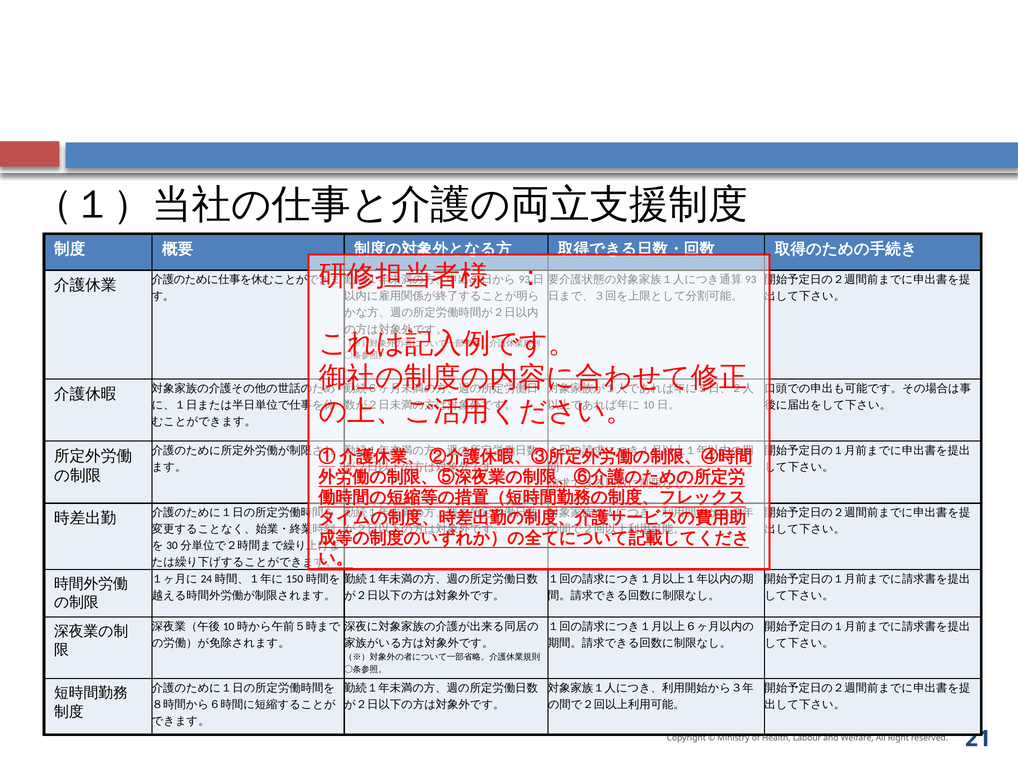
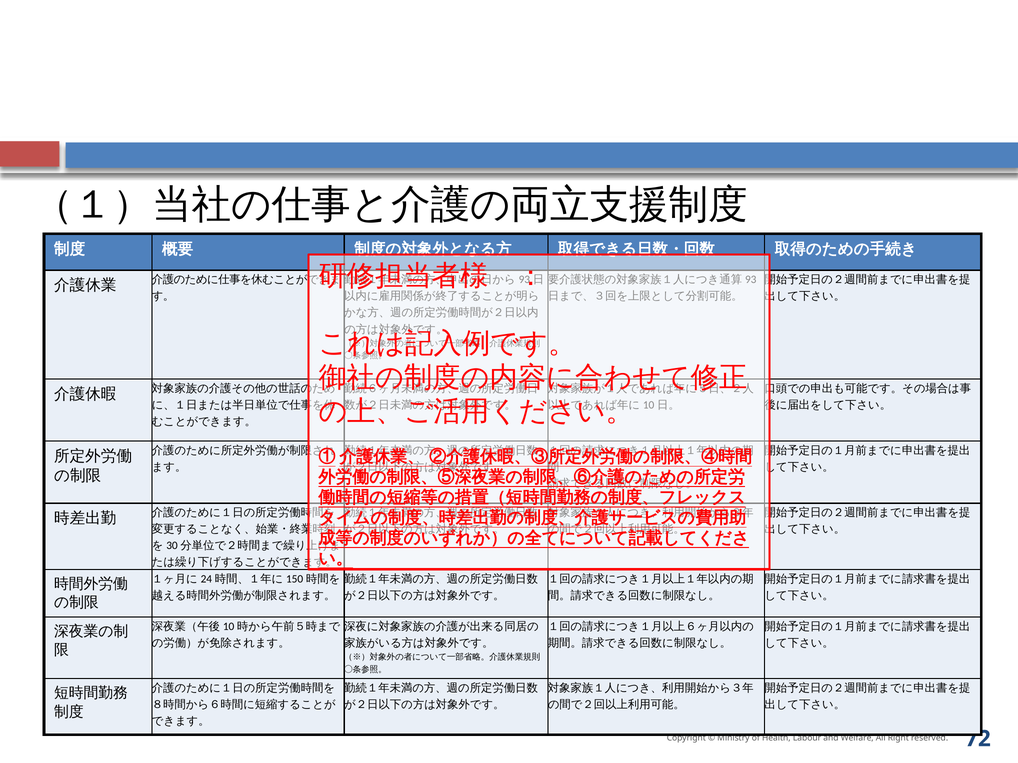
21: 21 -> 72 (978, 739)
